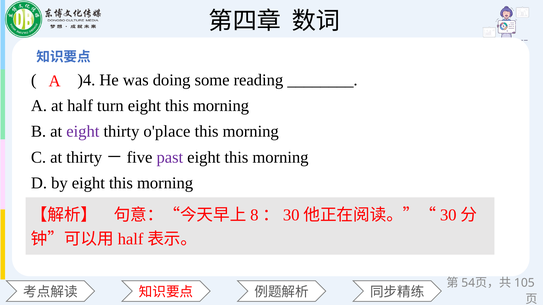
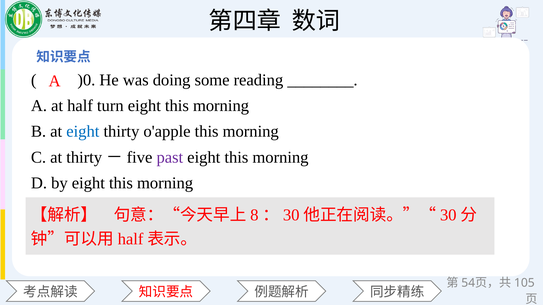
)4: )4 -> )0 (86, 80)
eight colour: purple -> blue (83, 132)
o'place: o'place -> o'apple (167, 132)
